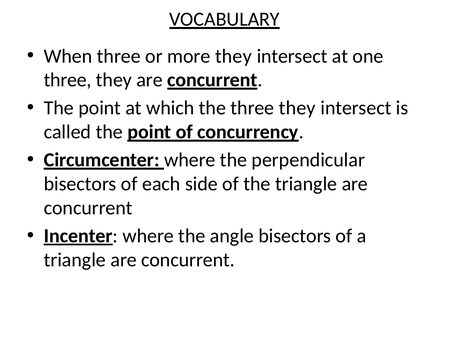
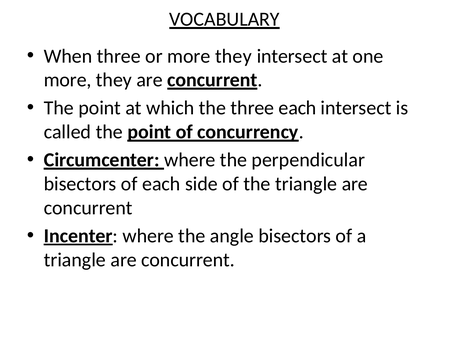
three: three -> more (68, 80)
the three they: they -> each (298, 108)
